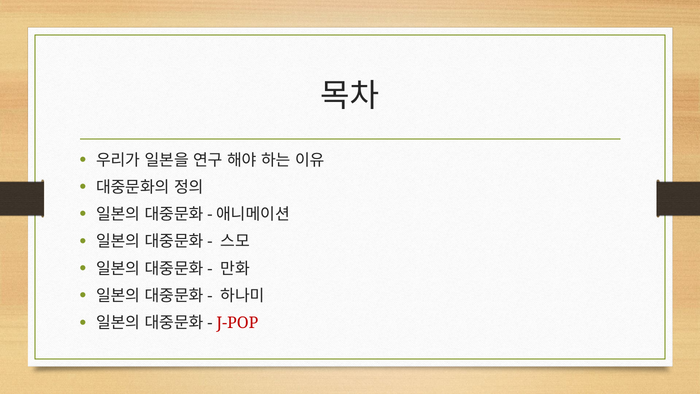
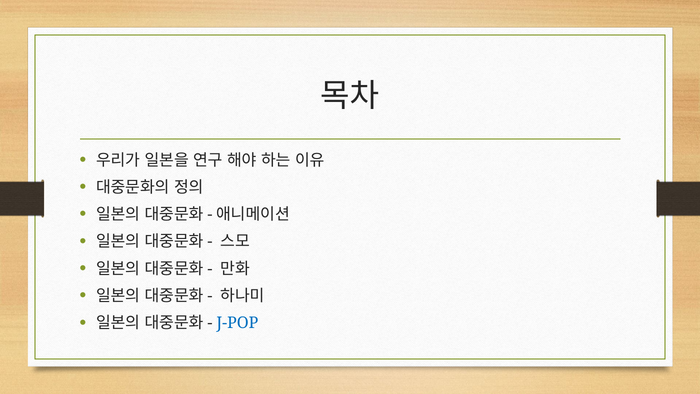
J-POP colour: red -> blue (237, 323)
